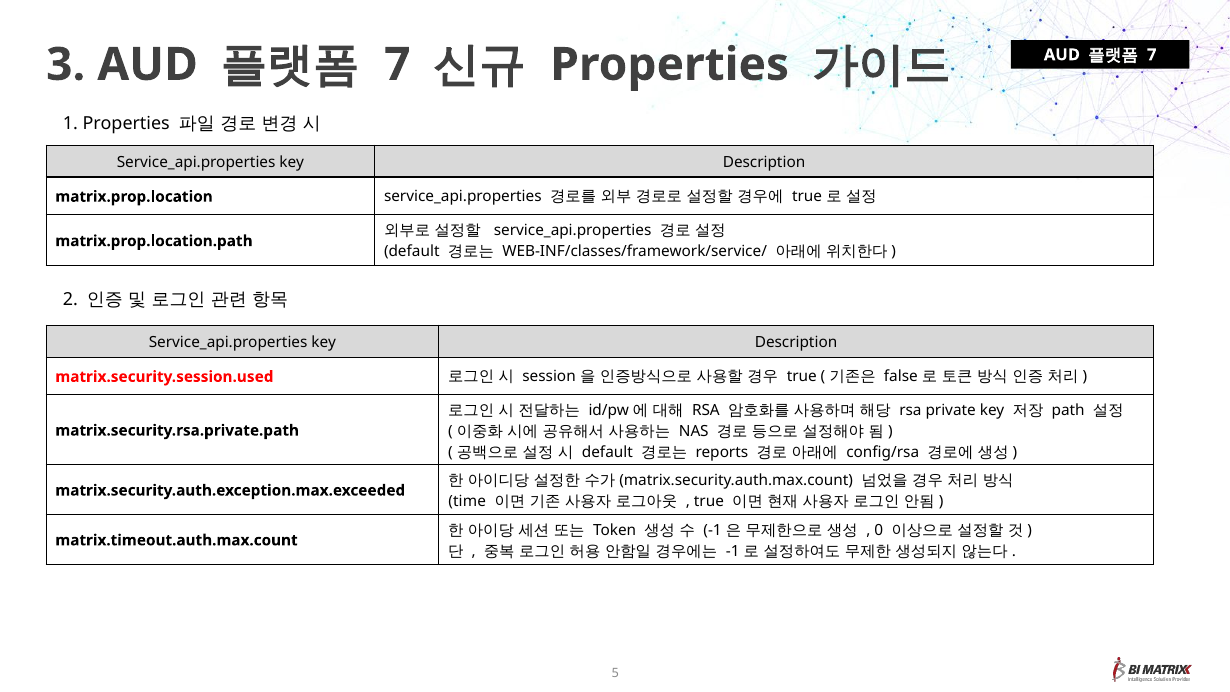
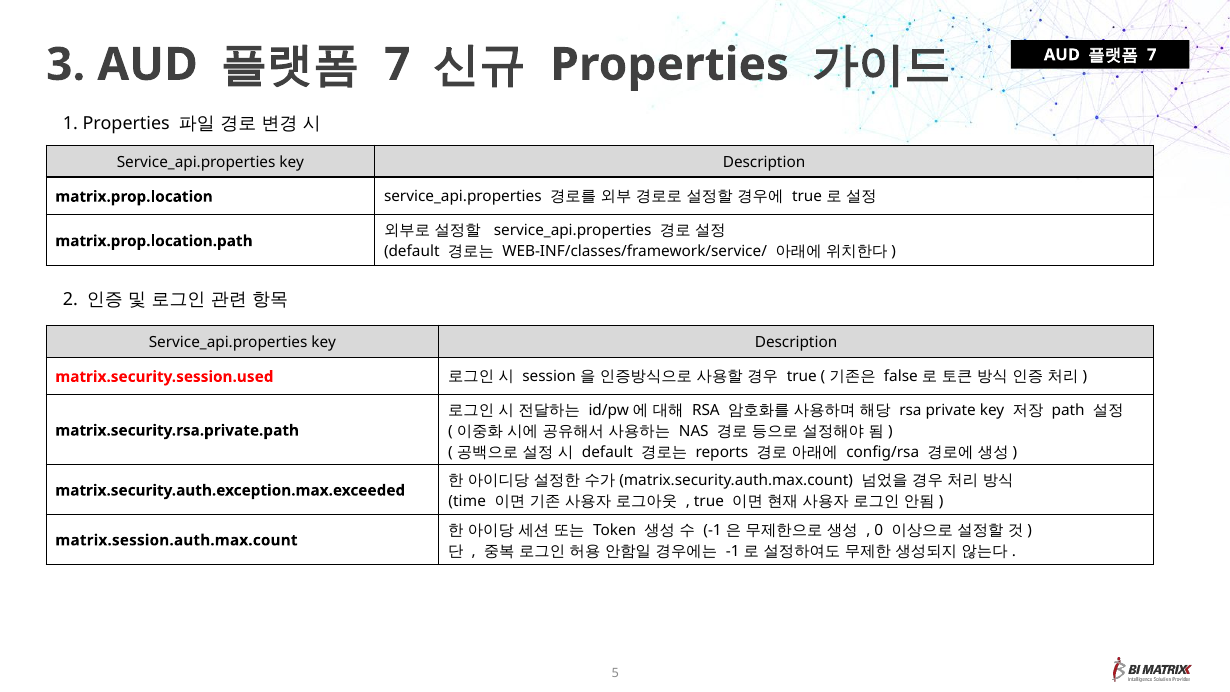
matrix.timeout.auth.max.count: matrix.timeout.auth.max.count -> matrix.session.auth.max.count (176, 540)
